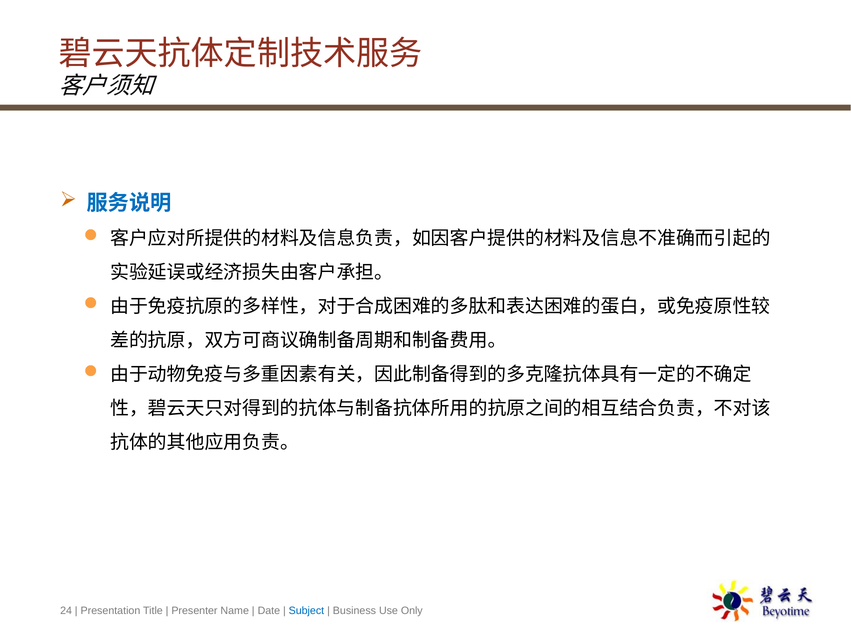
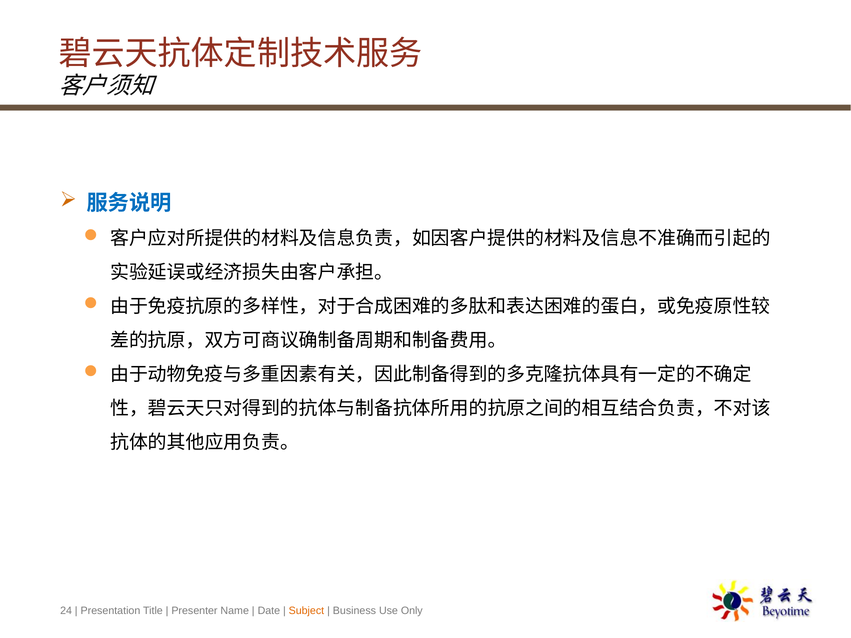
Subject colour: blue -> orange (306, 611)
